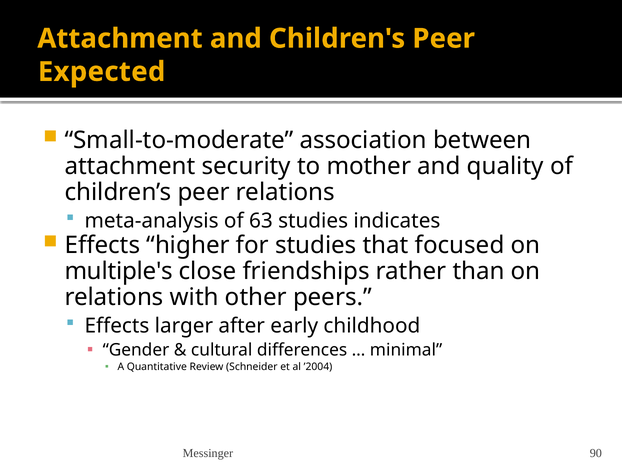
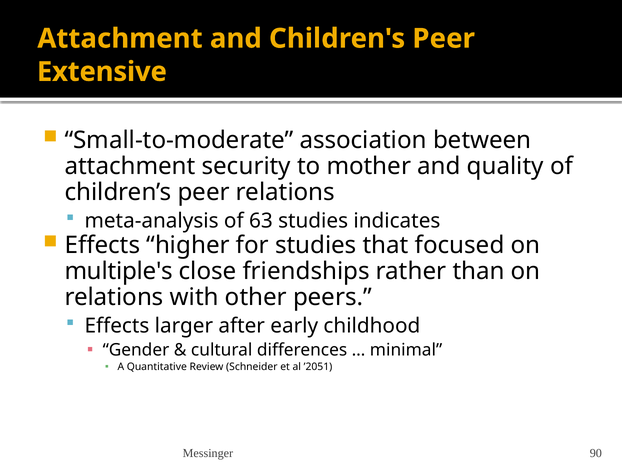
Expected: Expected -> Extensive (102, 72)
’2004: ’2004 -> ’2051 (318, 367)
